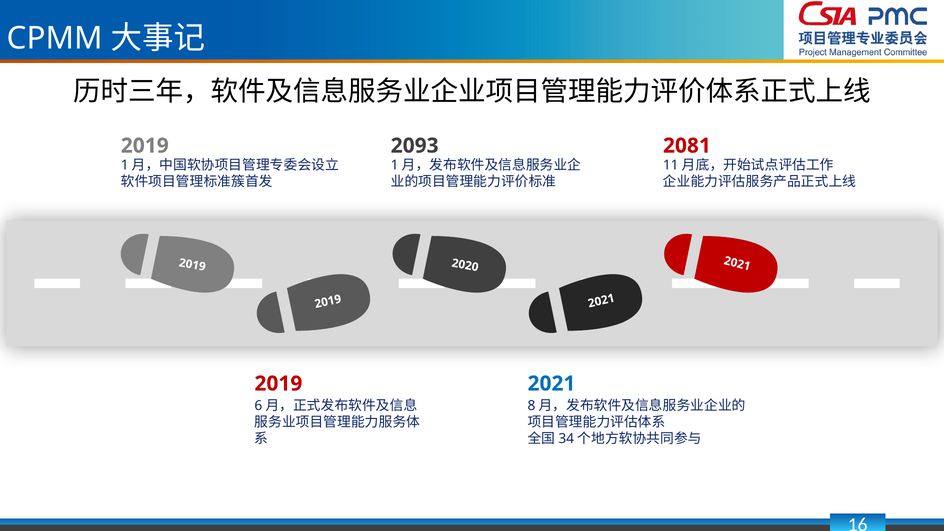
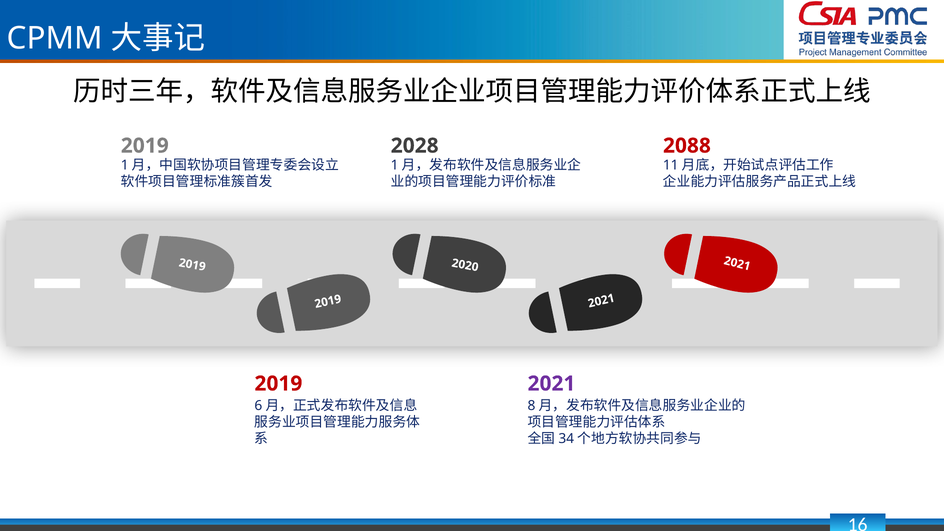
2093: 2093 -> 2028 (415, 146)
2081: 2081 -> 2088 (687, 146)
2021 colour: blue -> purple (551, 384)
